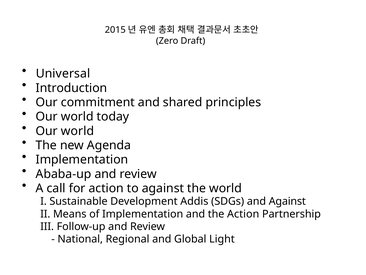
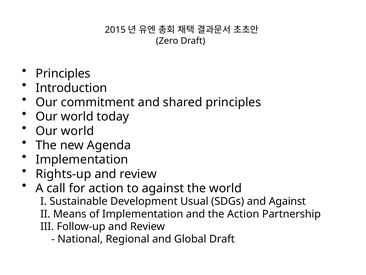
Universal: Universal -> Principles (63, 74)
Ababa-up: Ababa-up -> Rights-up (63, 174)
Addis: Addis -> Usual (194, 201)
Global Light: Light -> Draft (222, 239)
